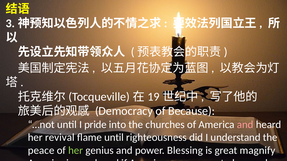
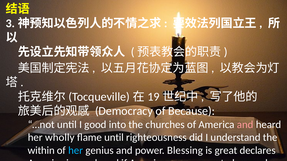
I pride: pride -> good (95, 125)
revival: revival -> wholly (60, 138)
peace: peace -> within (41, 151)
her colour: light green -> light blue (76, 151)
magnify: magnify -> declares (258, 151)
